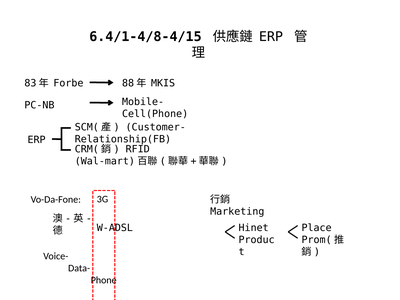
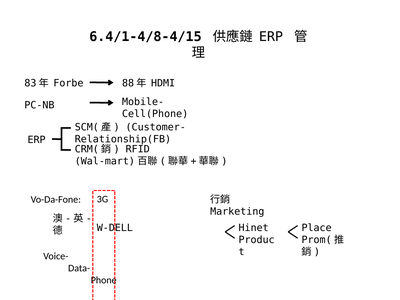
MKIS: MKIS -> HDMI (163, 83)
W-ADSL: W-ADSL -> W-DELL (115, 228)
